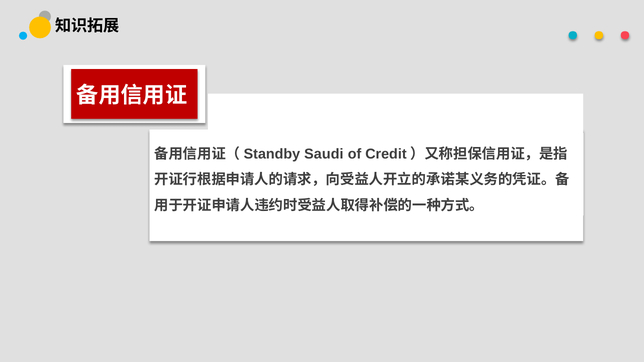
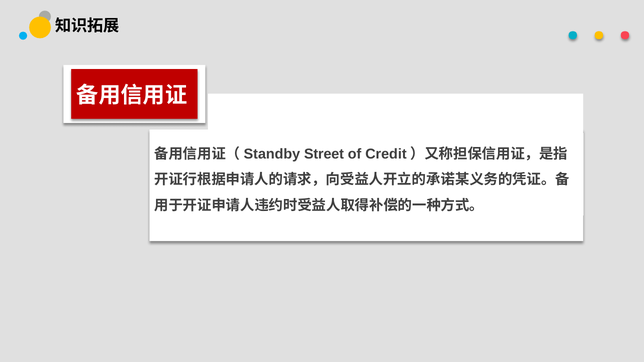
Saudi: Saudi -> Street (324, 154)
